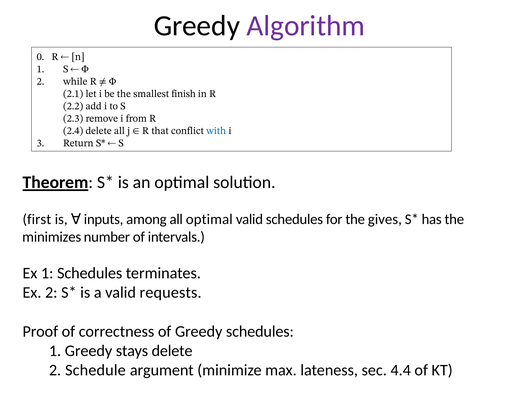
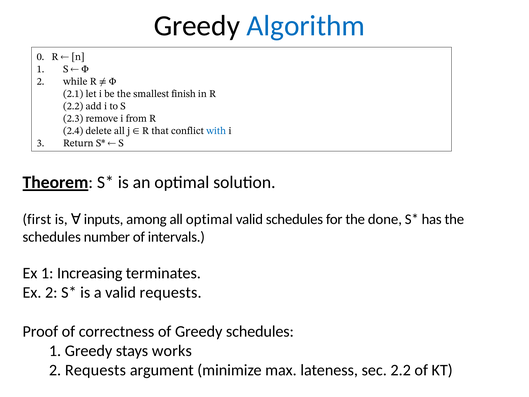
Algorithm colour: purple -> blue (306, 26)
gives: gives -> done (385, 219)
minimizes: minimizes -> schedules (52, 237)
1 Schedules: Schedules -> Increasing (90, 273)
stays delete: delete -> works (172, 351)
2 Schedule: Schedule -> Requests (95, 370)
sec 4.4: 4.4 -> 2.2 (401, 370)
